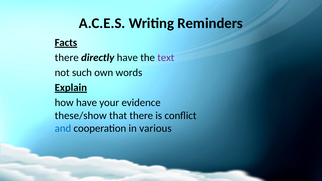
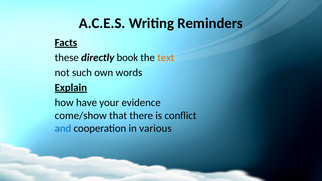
there: there -> these (67, 58)
directly have: have -> book (127, 58)
text colour: purple -> orange (166, 58)
these/show: these/show -> come/show (81, 116)
